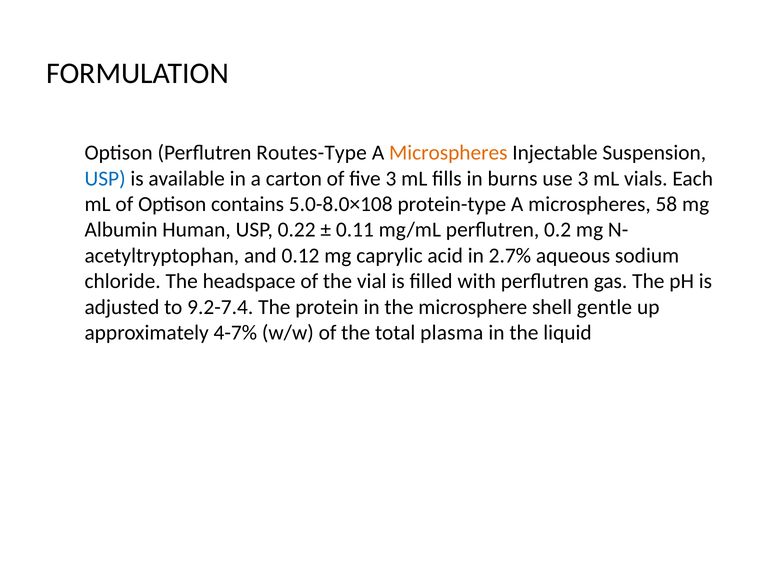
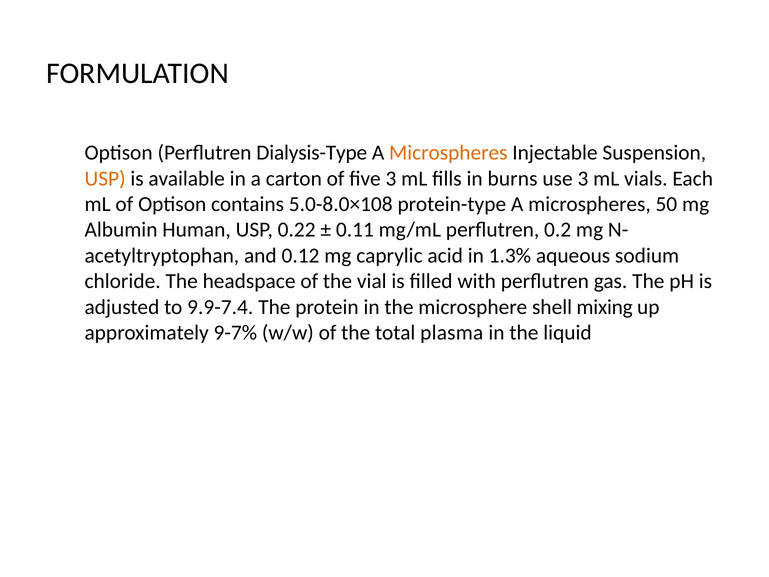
Routes-Type: Routes-Type -> Dialysis-Type (312, 153)
USP colour: blue -> orange (105, 178)
58: 58 -> 50 (666, 204)
2.7%: 2.7% -> 1.3% (510, 255)
9.2-7.4: 9.2-7.4 -> 9.9-7.4 (220, 307)
gentle: gentle -> mixing (605, 307)
4-7%: 4-7% -> 9-7% (235, 332)
